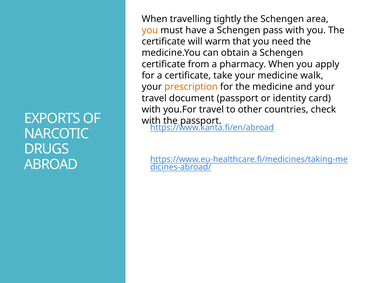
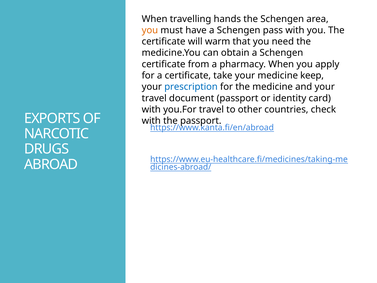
tightly: tightly -> hands (227, 19)
walk: walk -> keep (312, 75)
prescription colour: orange -> blue (191, 87)
